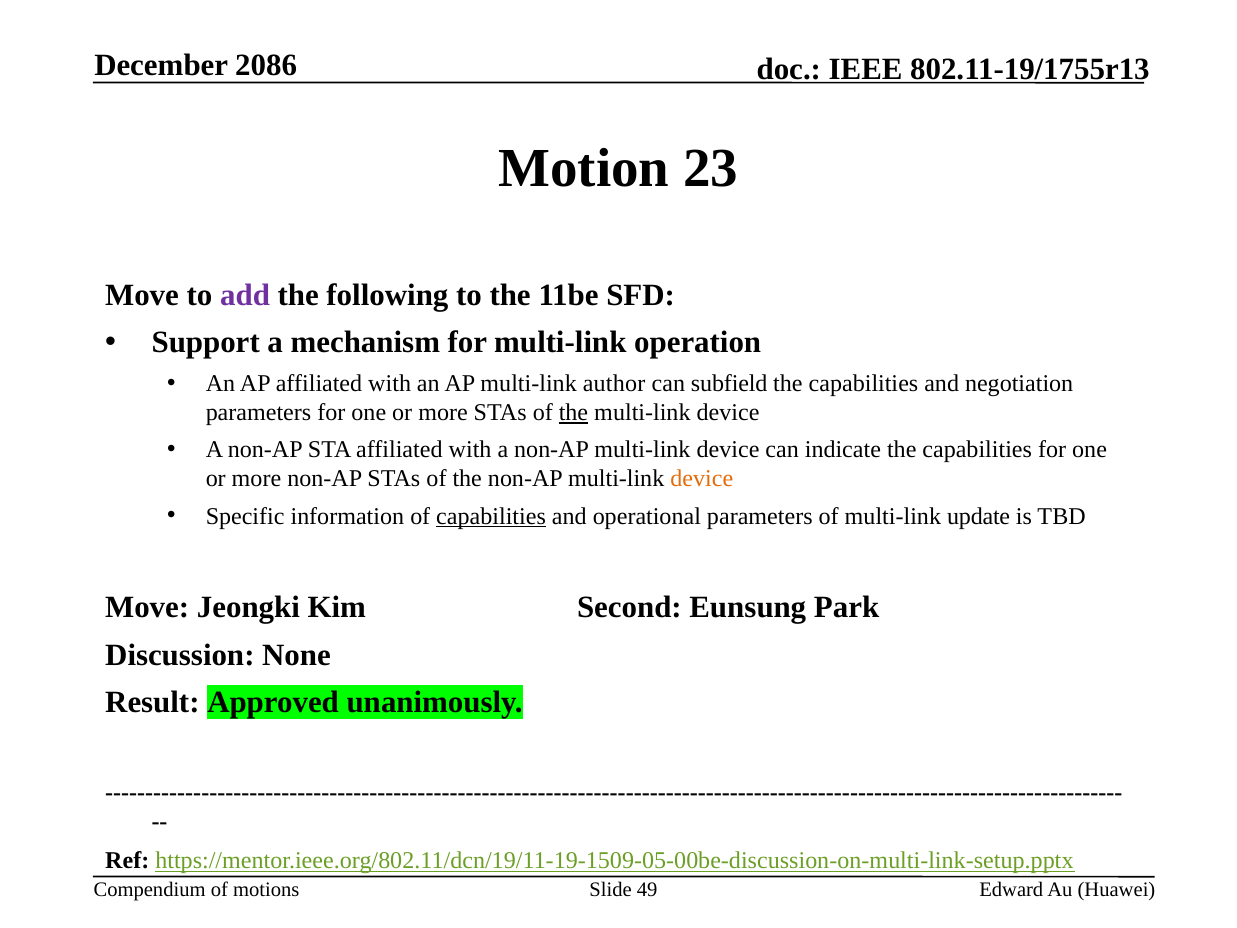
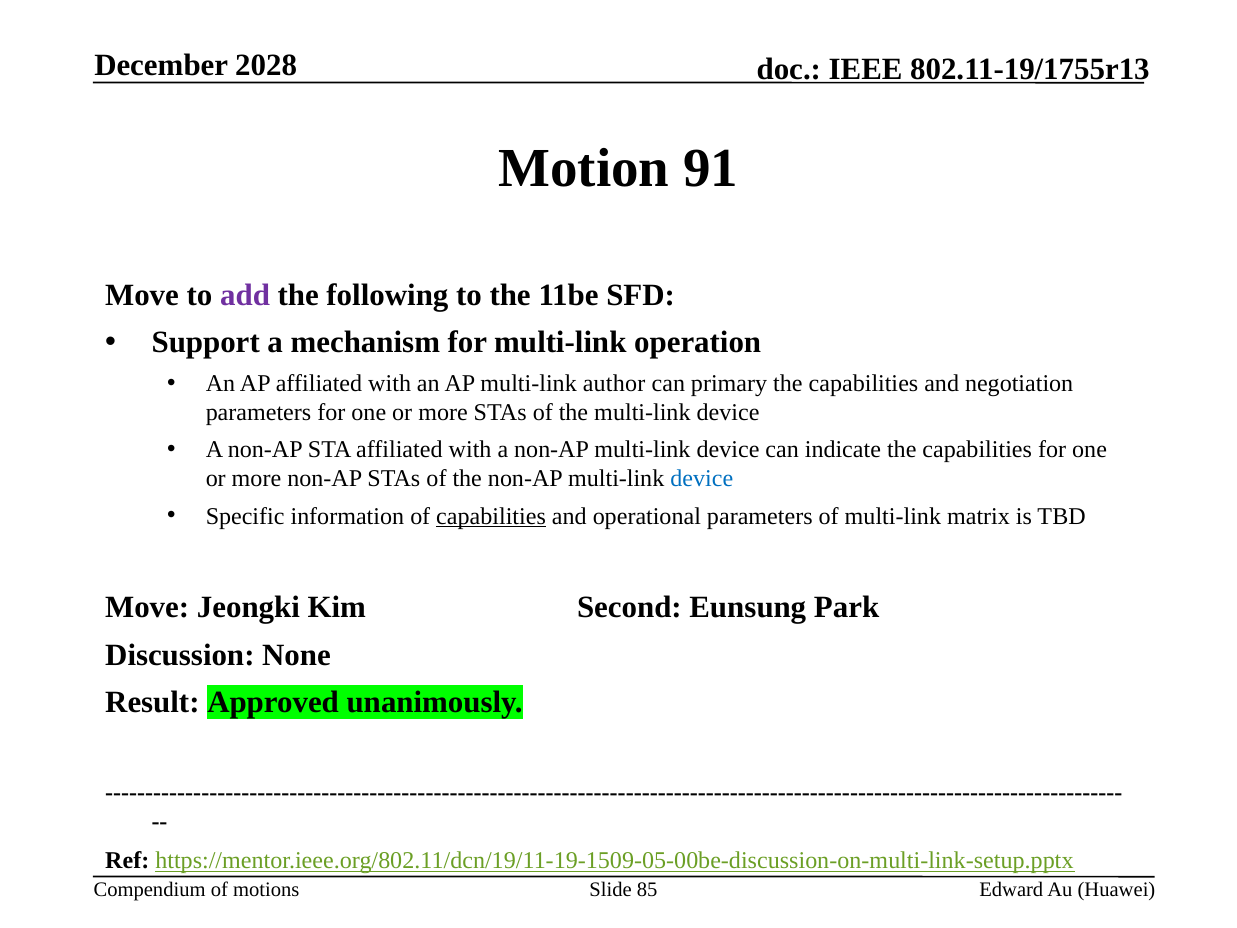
2086: 2086 -> 2028 (266, 66)
23: 23 -> 91 (711, 169)
subfield: subfield -> primary (729, 383)
the underline: present -> none (573, 412)
device colour: orange -> blue (702, 479)
update: update -> matrix (979, 516)
49: 49 -> 85 (647, 890)
